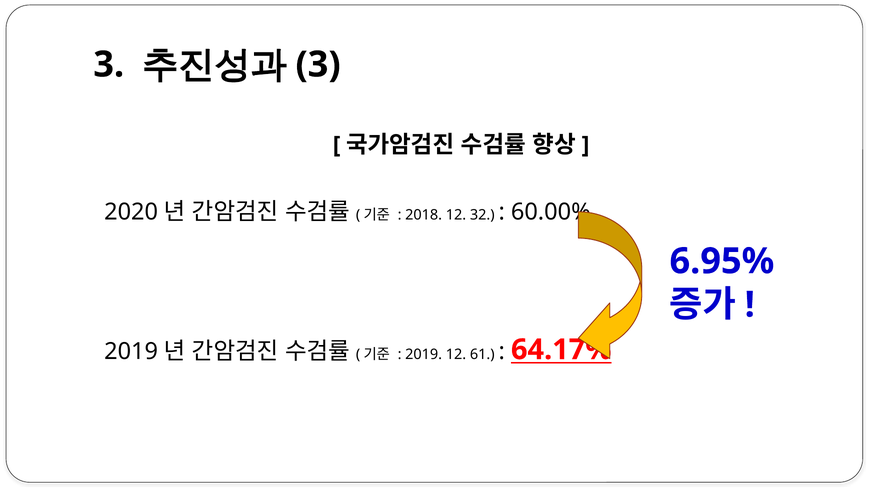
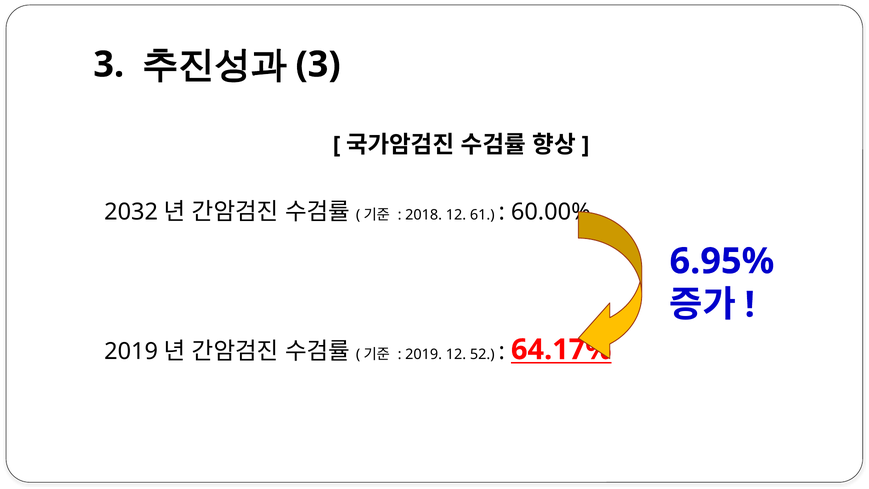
2020: 2020 -> 2032 (131, 212)
32: 32 -> 61 (482, 215)
61: 61 -> 52 (482, 354)
